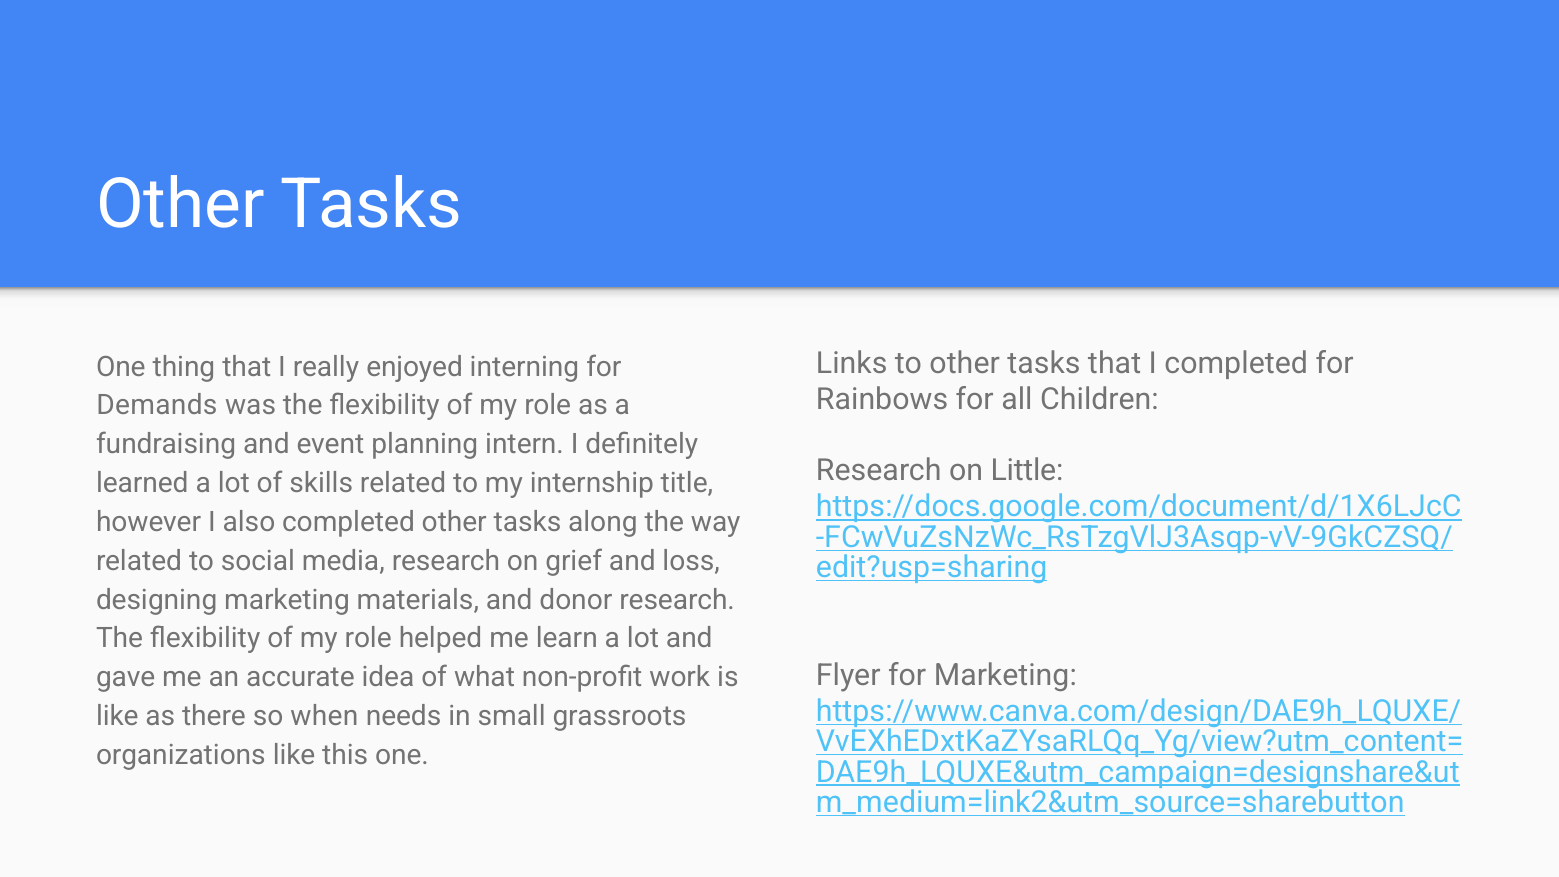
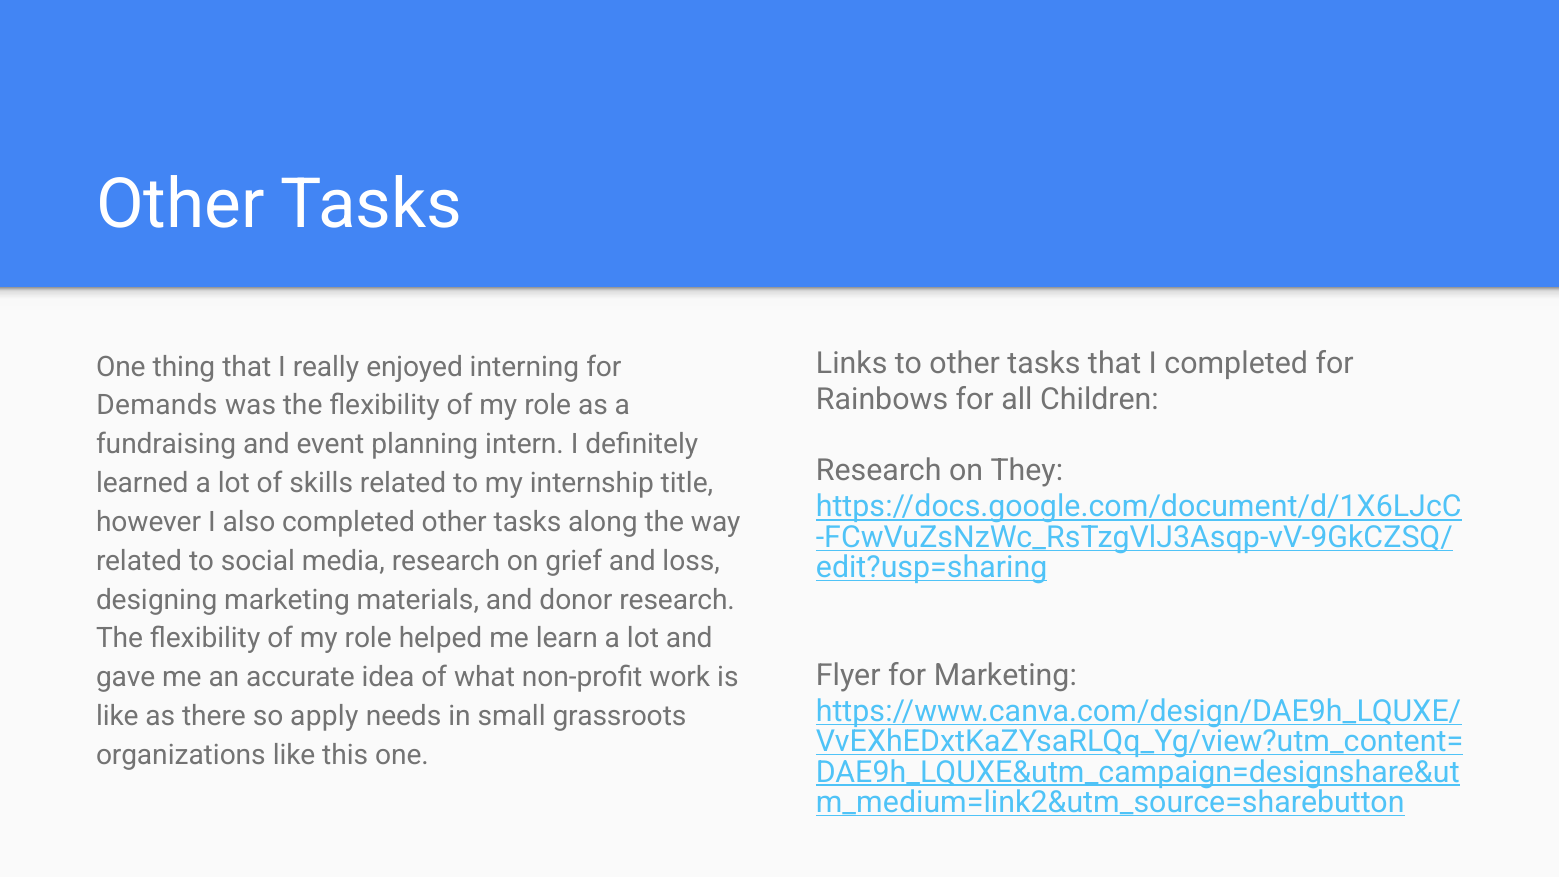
Little: Little -> They (1027, 471)
when: when -> apply (324, 716)
